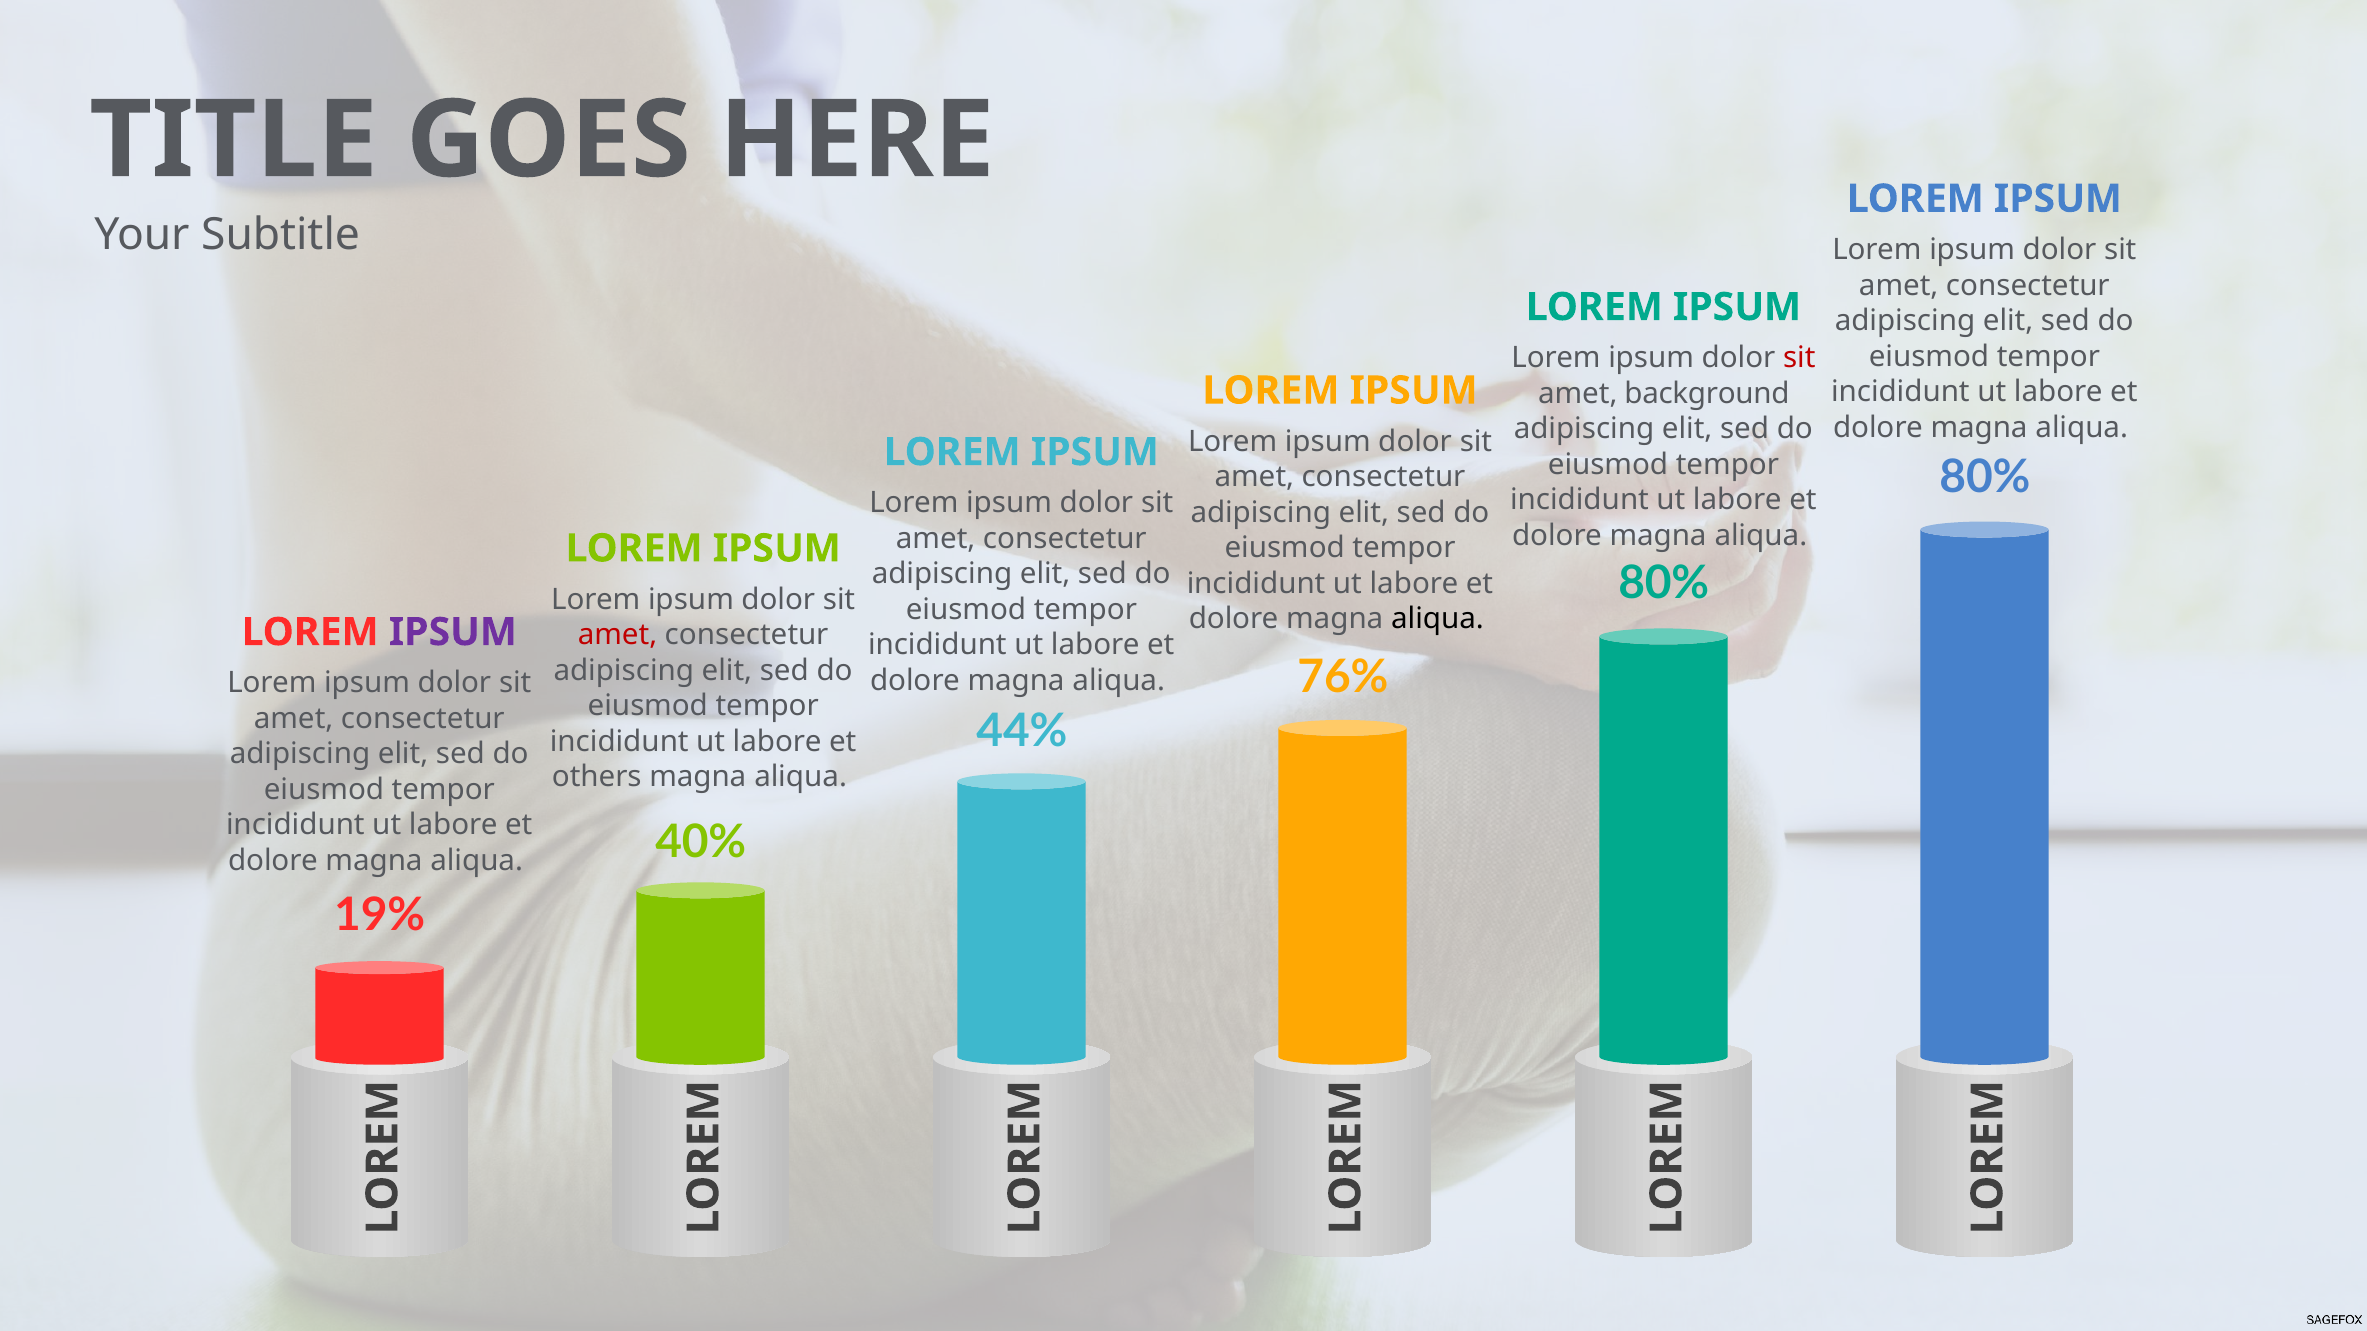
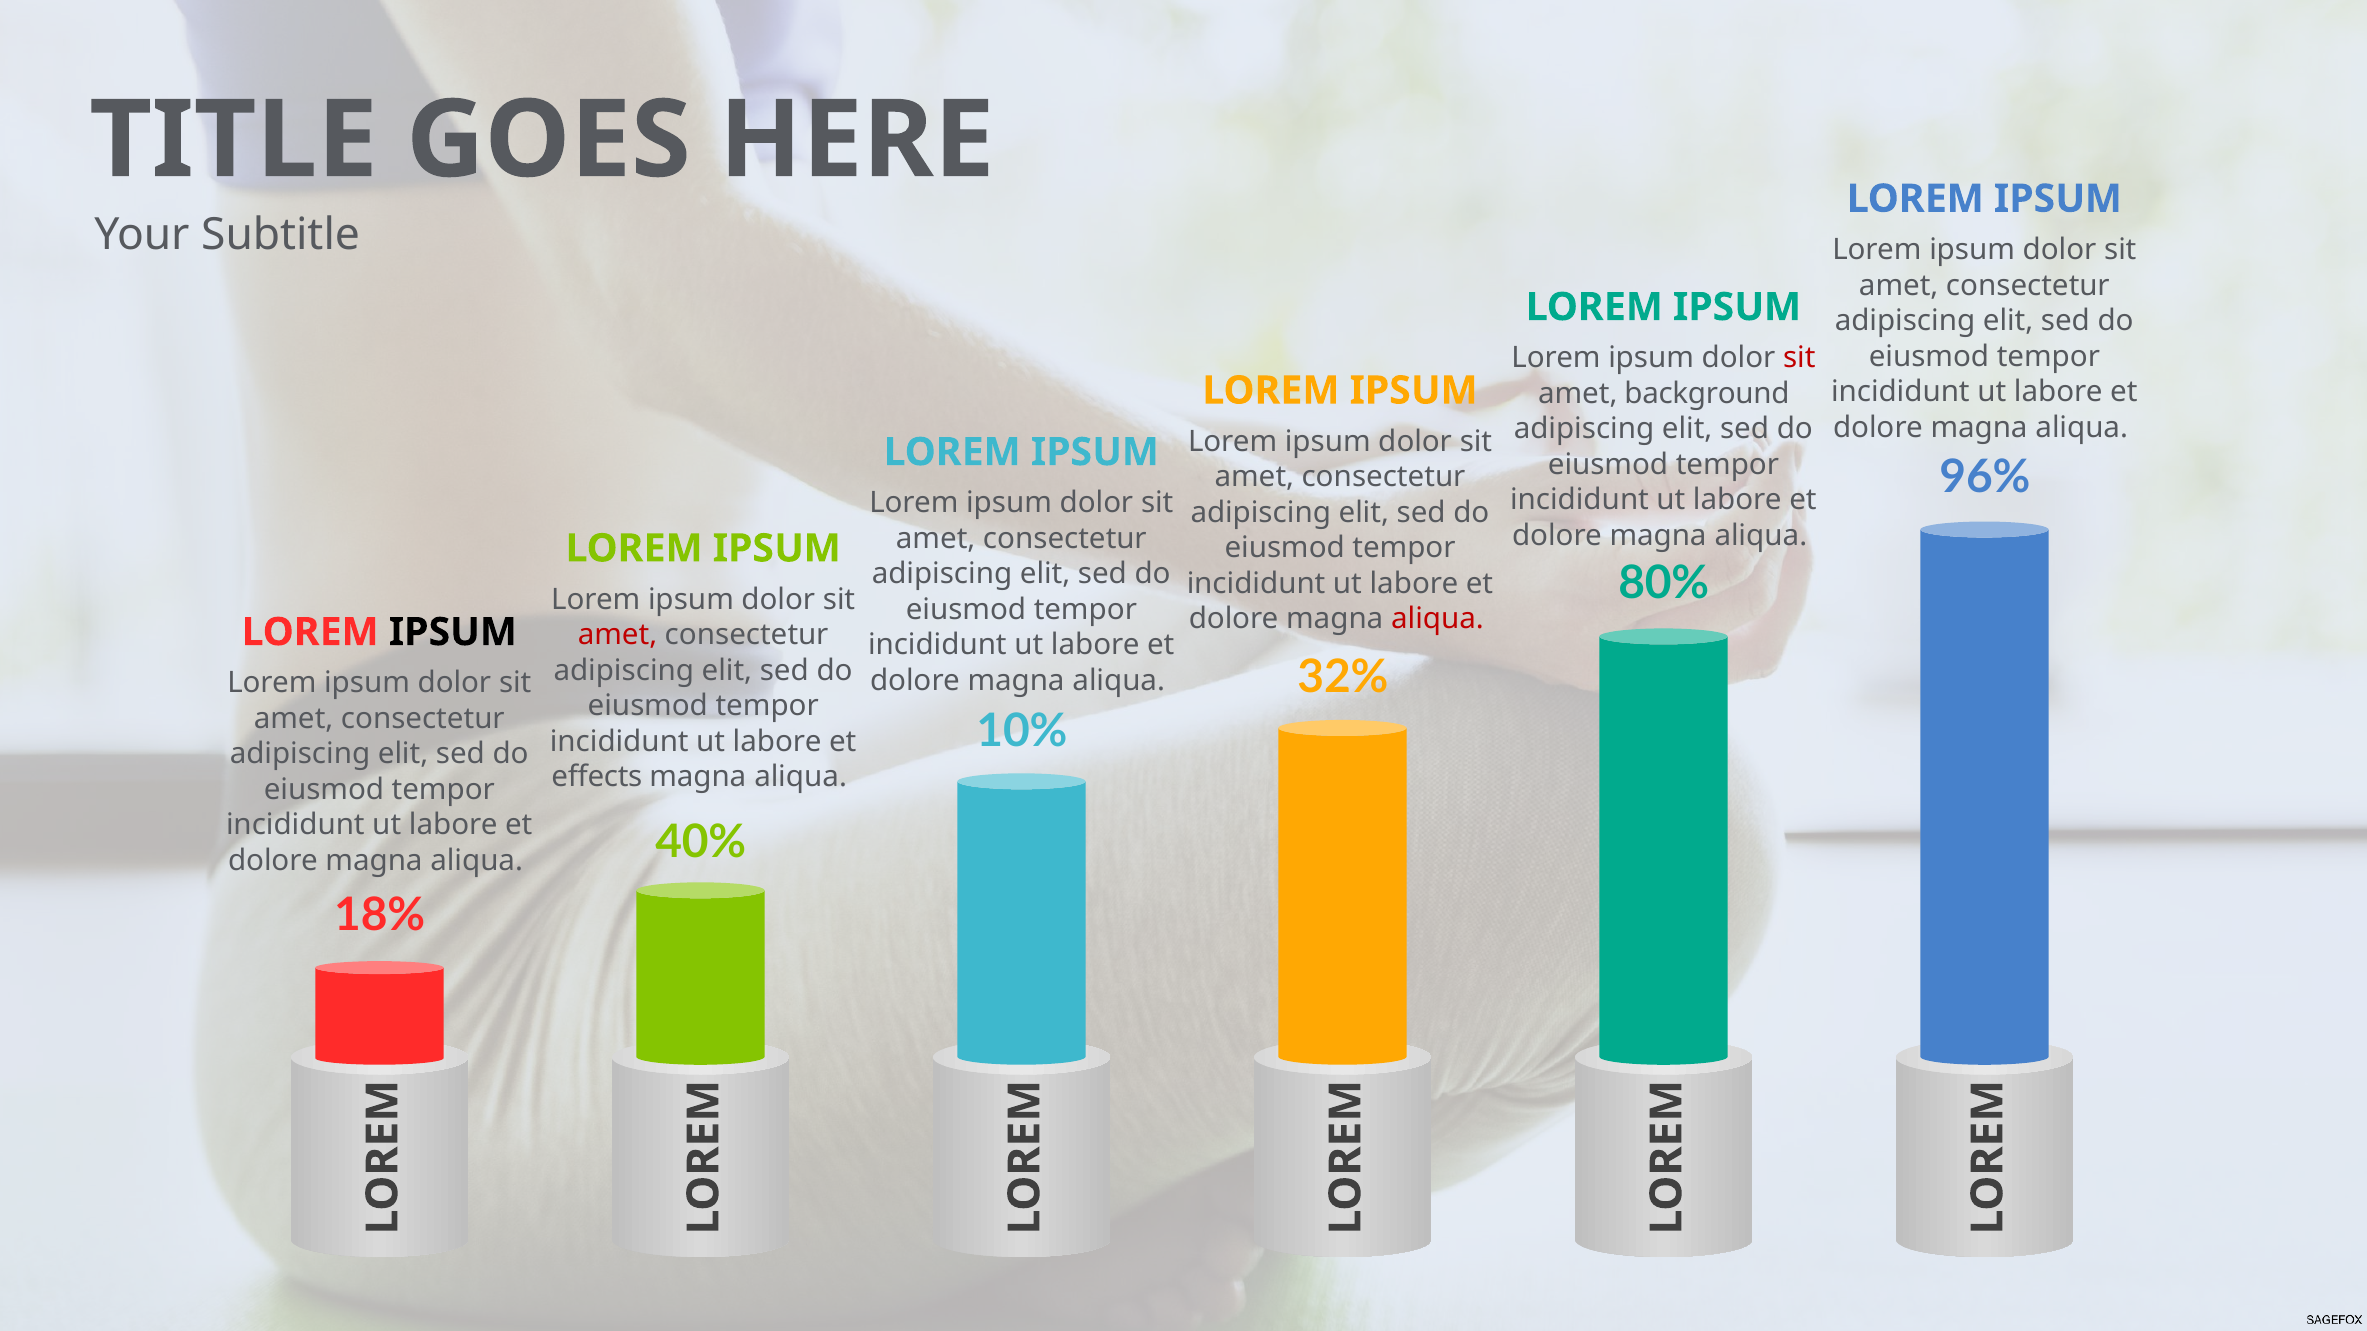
80%: 80% -> 96% (1985, 477)
aliqua colour: black -> red (1438, 619)
IPSUM colour: purple -> black (453, 632)
76%: 76% -> 32% (1343, 677)
44%: 44% -> 10% (1022, 732)
others: others -> effects (597, 777)
19%: 19% -> 18% (380, 915)
